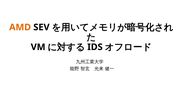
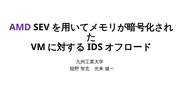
AMD colour: orange -> purple (20, 27)
